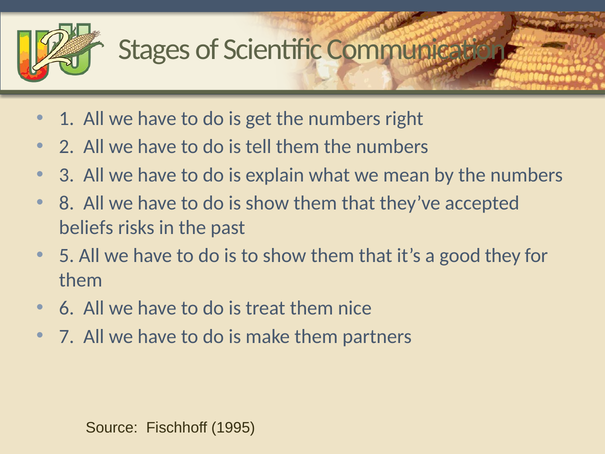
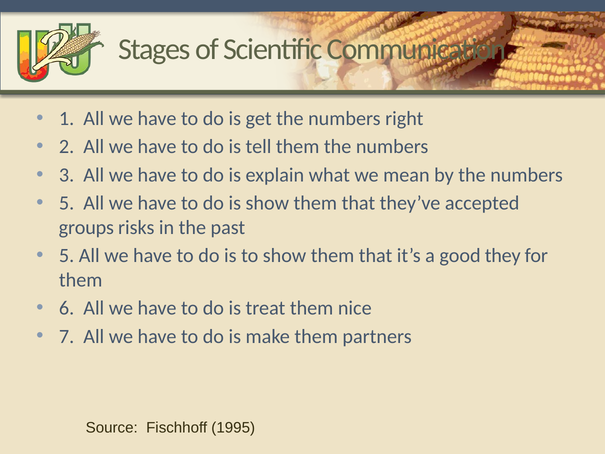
8: 8 -> 5 (67, 203)
beliefs: beliefs -> groups (86, 227)
